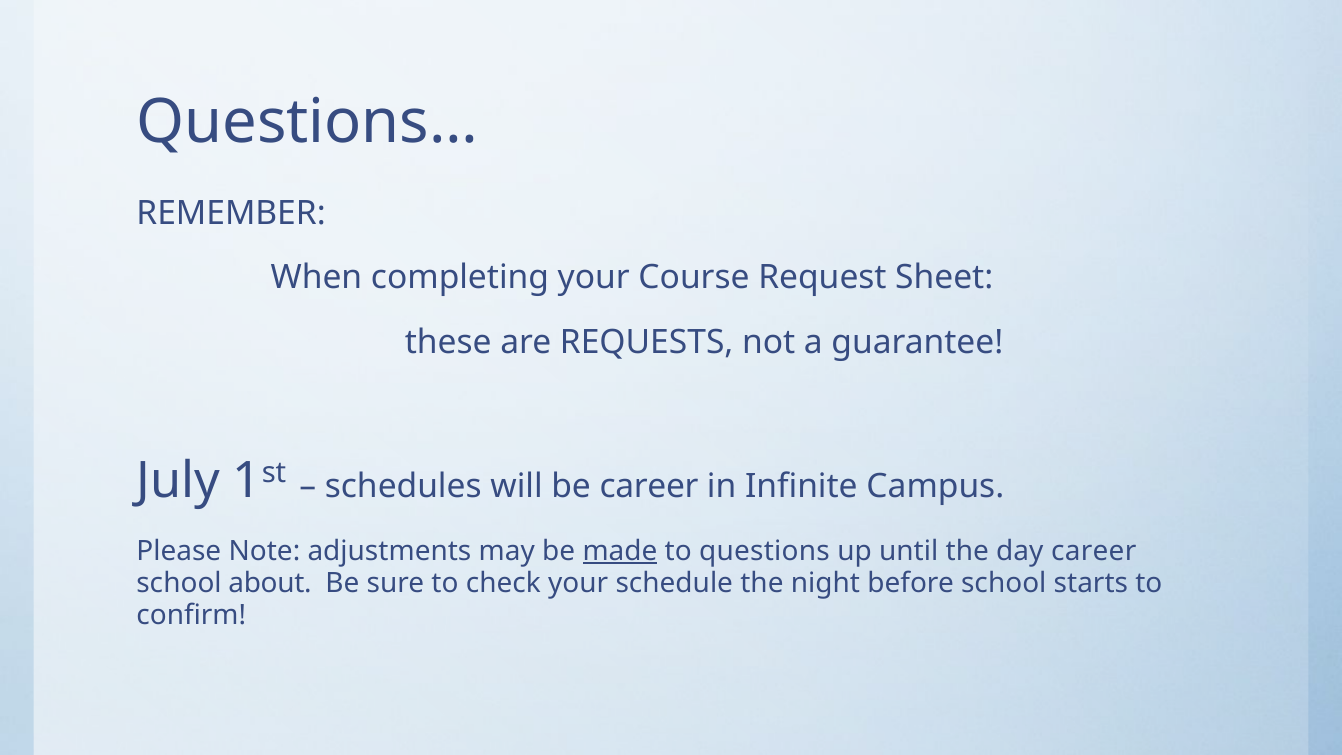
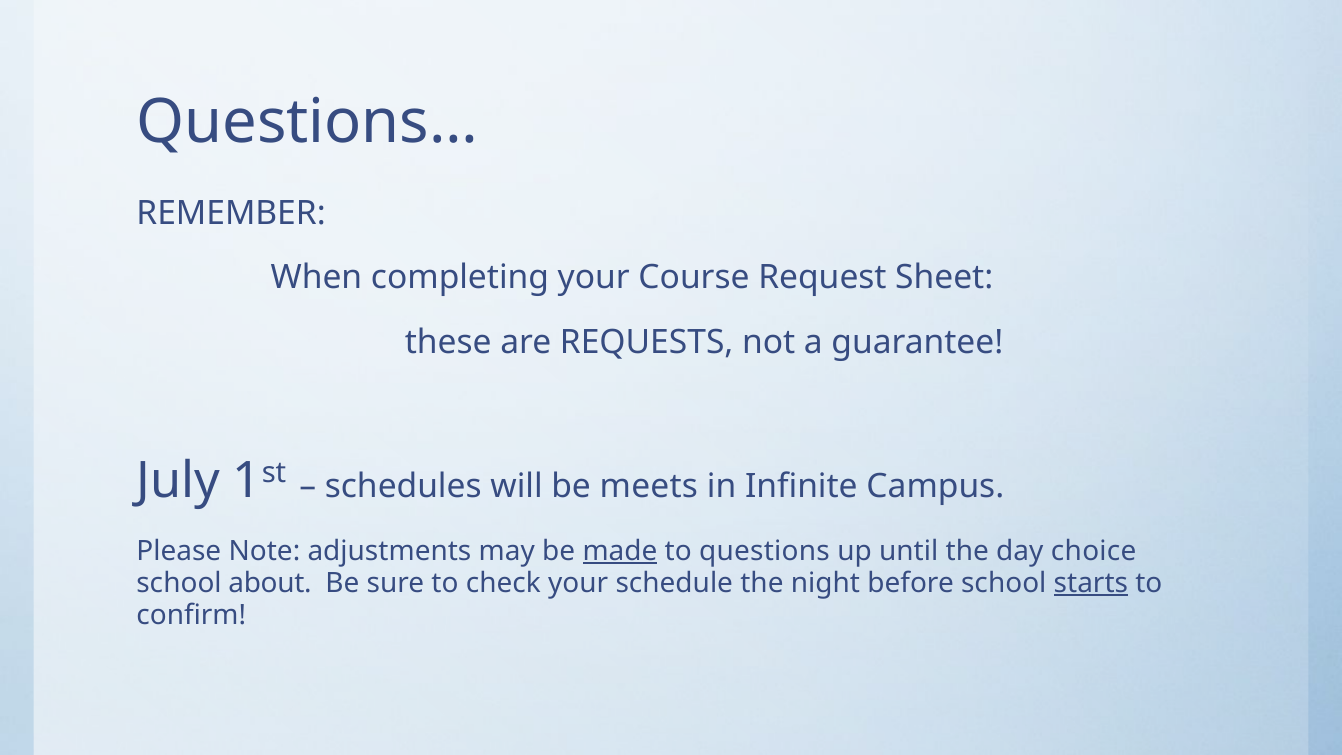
be career: career -> meets (649, 486)
day career: career -> choice (1094, 551)
starts underline: none -> present (1091, 583)
